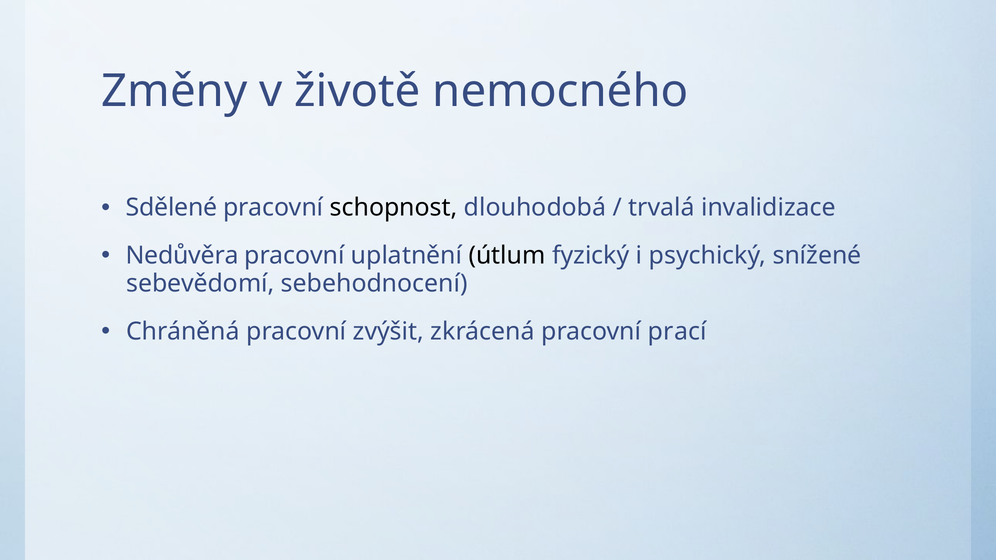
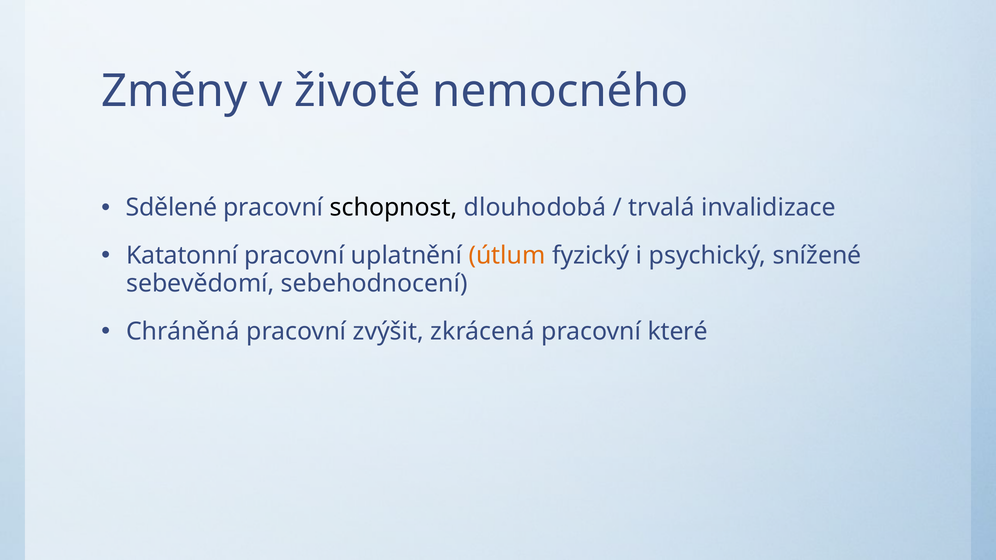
Nedůvěra: Nedůvěra -> Katatonní (182, 256)
útlum colour: black -> orange (507, 256)
prací: prací -> které (678, 332)
